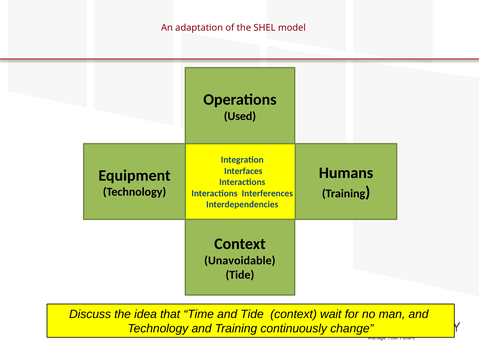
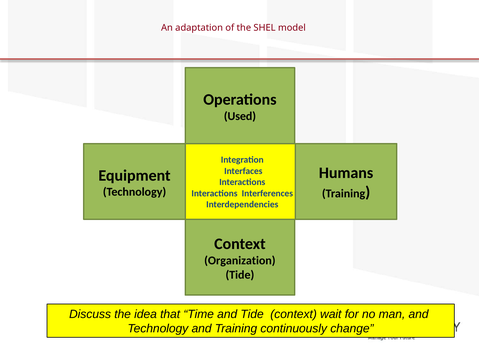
Unavoidable: Unavoidable -> Organization (240, 261)
